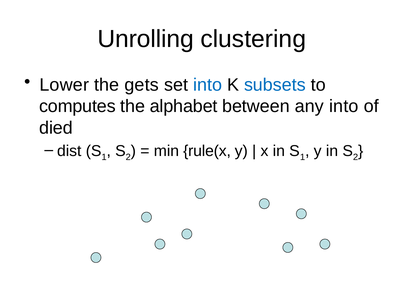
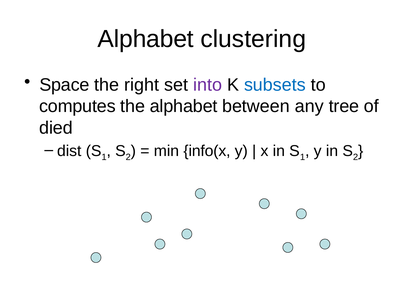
Unrolling: Unrolling -> Alphabet (146, 39)
Lower: Lower -> Space (64, 85)
gets: gets -> right (142, 85)
into colour: blue -> purple (208, 85)
any into: into -> tree (344, 106)
rule(x: rule(x -> info(x (207, 151)
